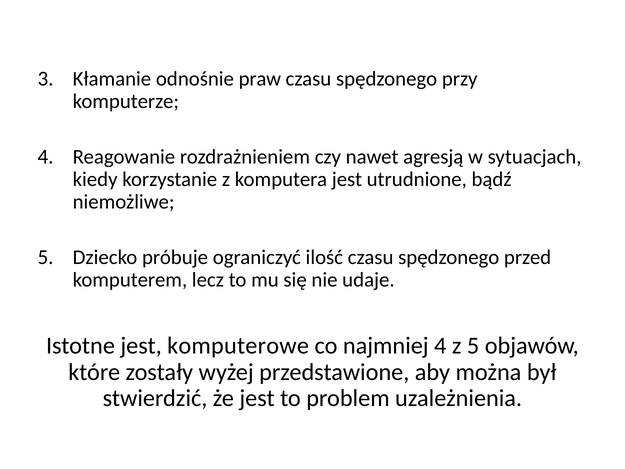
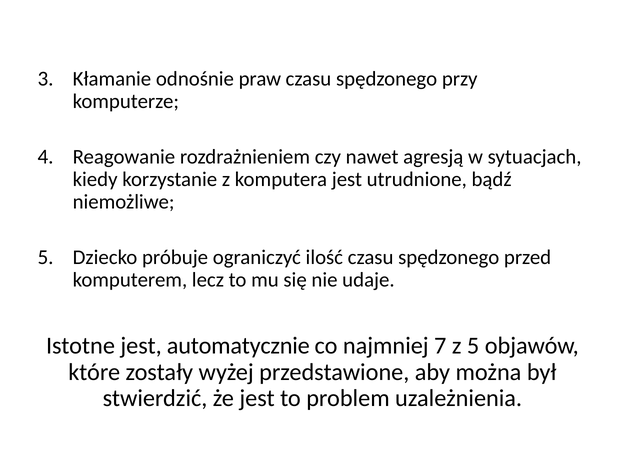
komputerowe: komputerowe -> automatycznie (238, 346)
najmniej 4: 4 -> 7 (440, 346)
